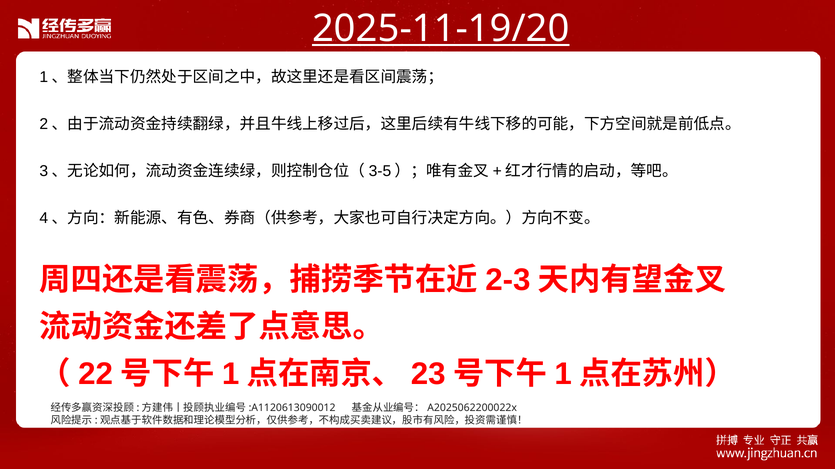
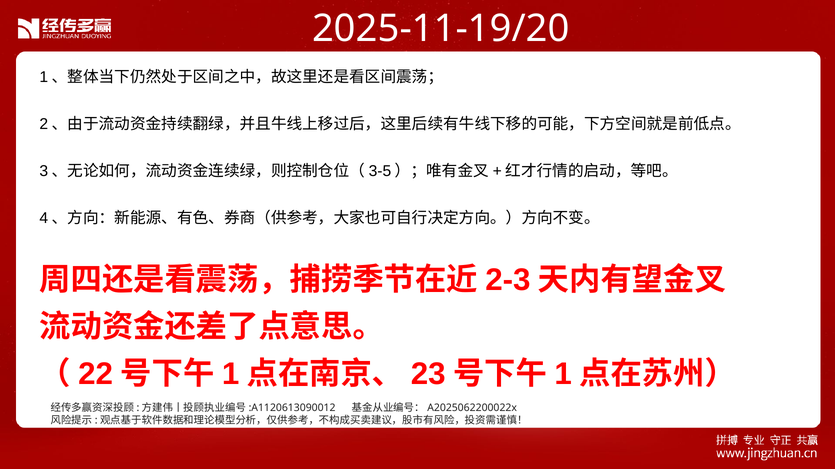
2025-11-19/20 underline: present -> none (441, 29)
